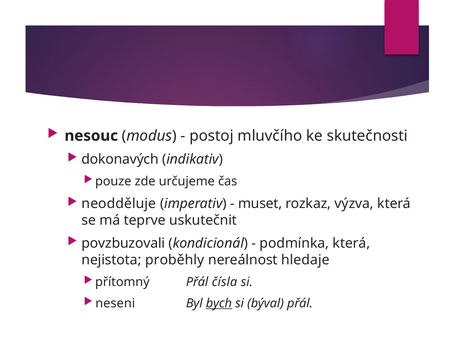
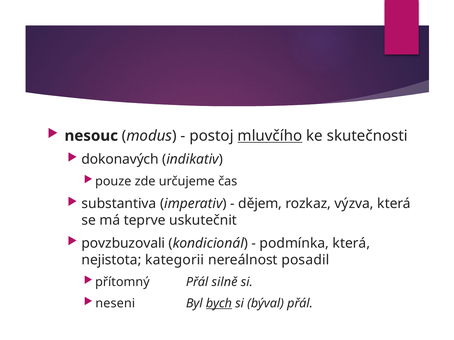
mluvčího underline: none -> present (270, 136)
neodděluje: neodděluje -> substantiva (119, 204)
muset: muset -> dějem (260, 204)
proběhly: proběhly -> kategorii (175, 260)
hledaje: hledaje -> posadil (305, 260)
čísla: čísla -> silně (225, 282)
